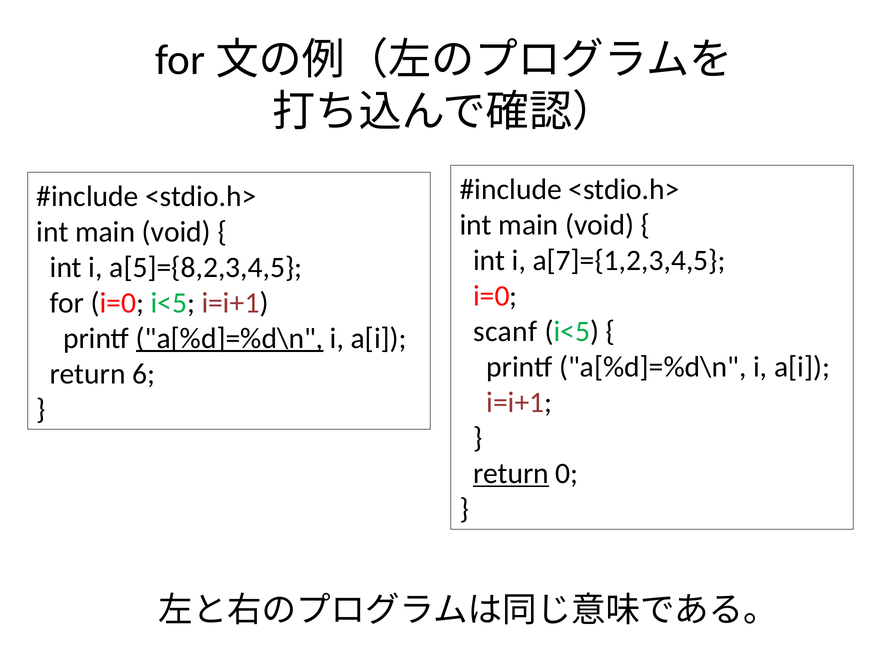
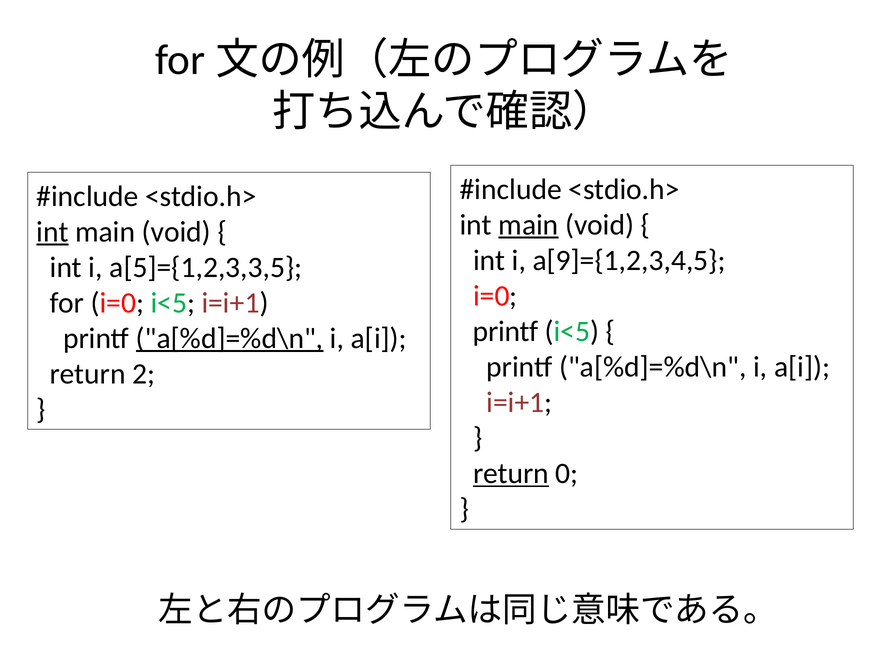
main underline: none -> present (528, 225)
int underline: none -> present (53, 232)
a[7]={1,2,3,4,5: a[7]={1,2,3,4,5 -> a[9]={1,2,3,4,5 (629, 260)
a[5]={8,2,3,4,5: a[5]={8,2,3,4,5 -> a[5]={1,2,3,3,5 (206, 267)
scanf: scanf -> printf (506, 331)
6: 6 -> 2 (144, 374)
